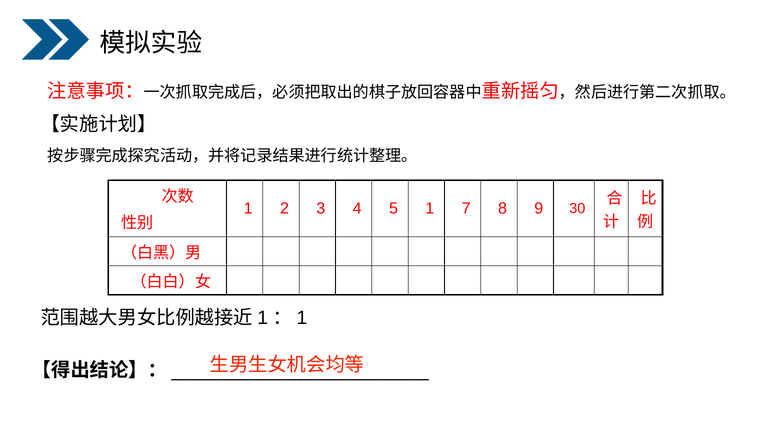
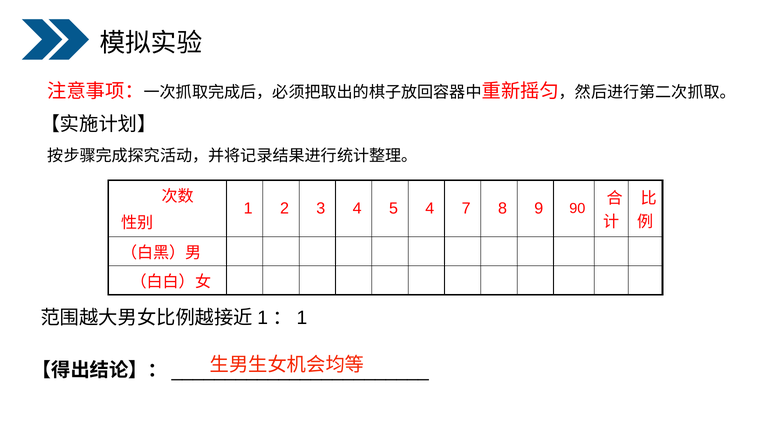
5 1: 1 -> 4 (430, 209)
30: 30 -> 90 (577, 208)
